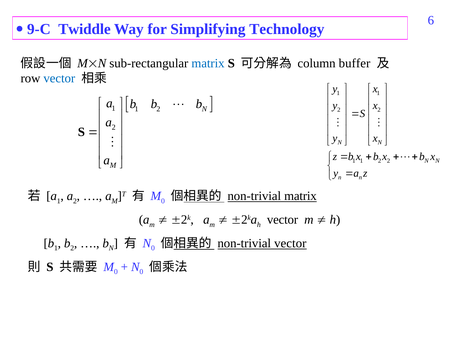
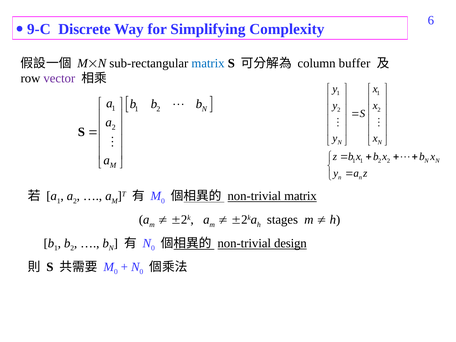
Twiddle: Twiddle -> Discrete (84, 29)
Technology: Technology -> Complexity (287, 29)
vector colour: blue -> purple (59, 78)
h vector: vector -> stages (282, 220)
non-trivial vector: vector -> design (290, 243)
